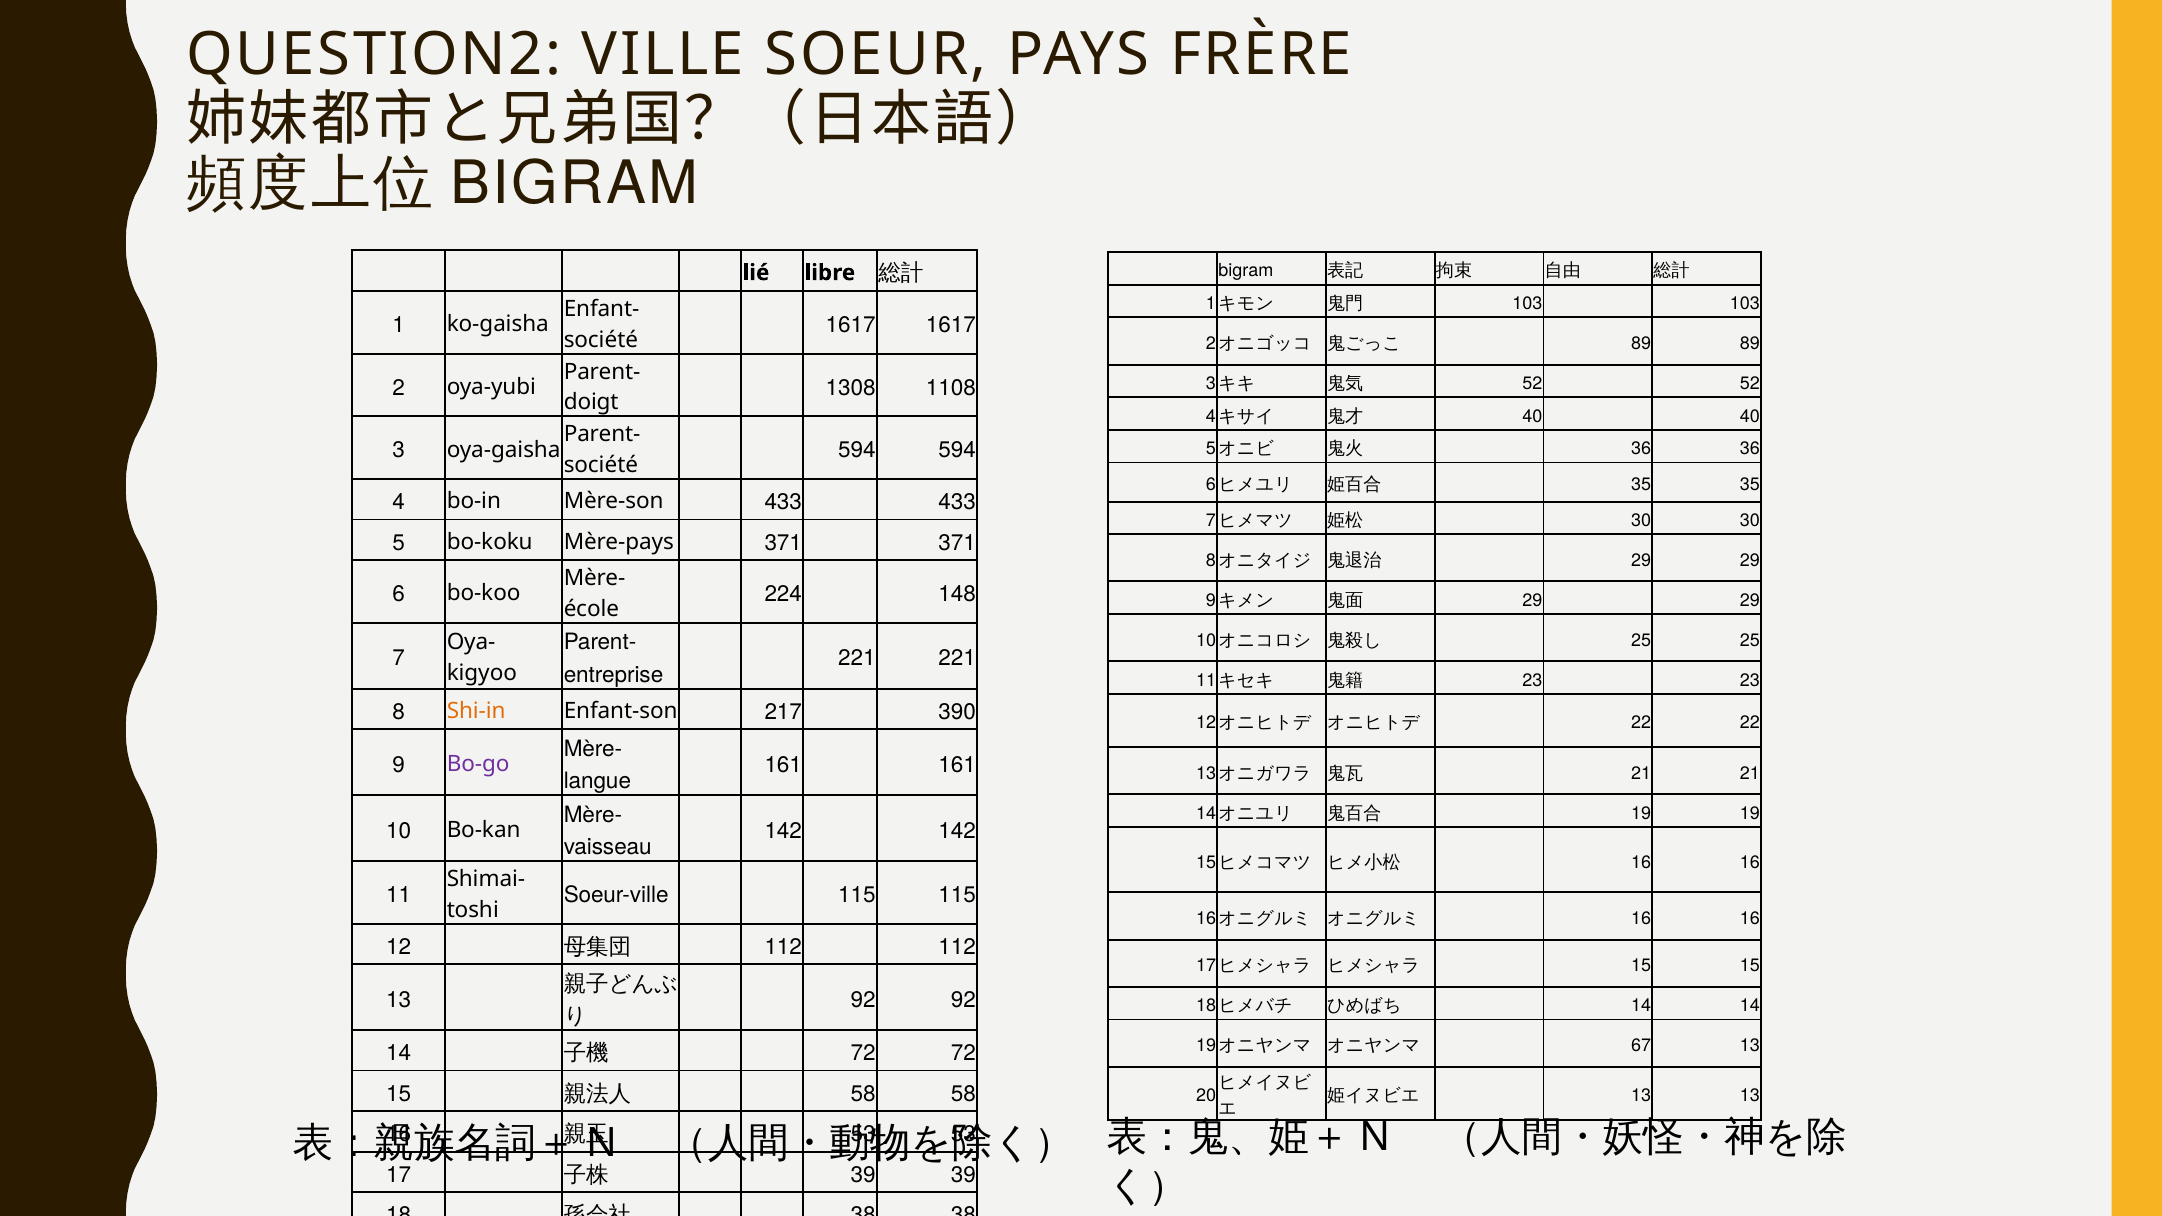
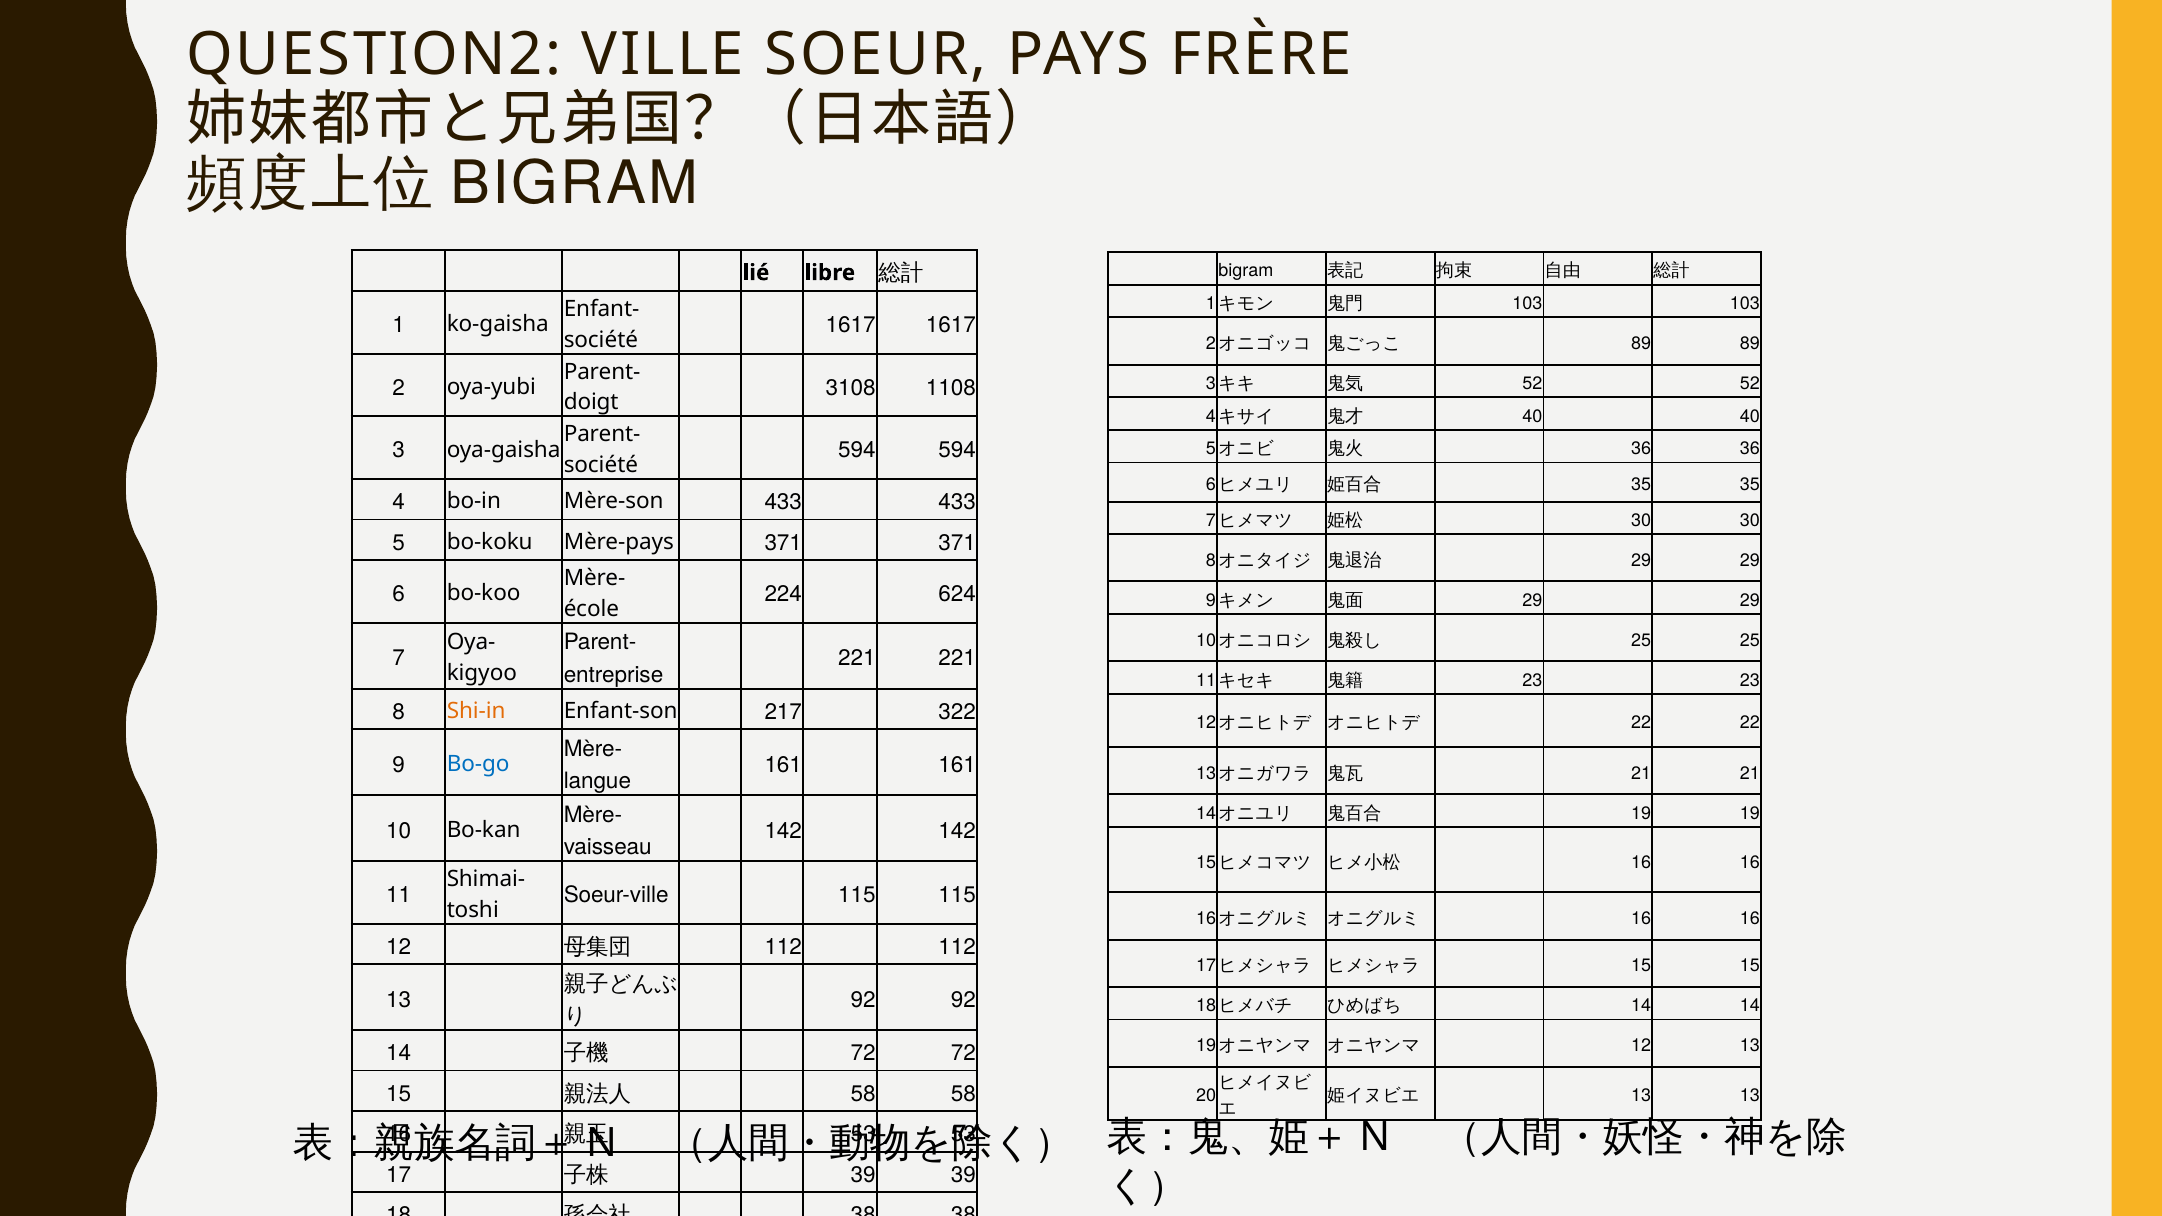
1308: 1308 -> 3108 (851, 388)
148: 148 -> 624 (957, 594)
390: 390 -> 322 (957, 712)
Bo-go colour: purple -> blue (478, 764)
67: 67 -> 12 (1641, 1046)
